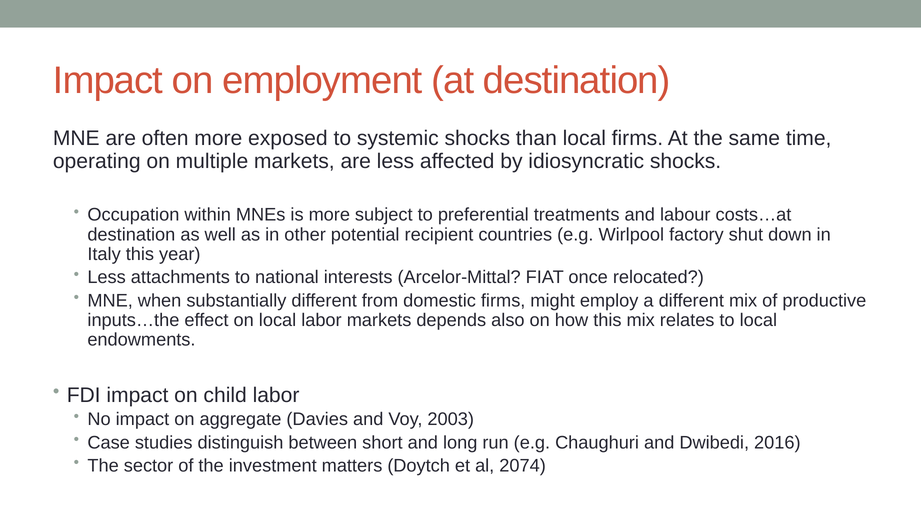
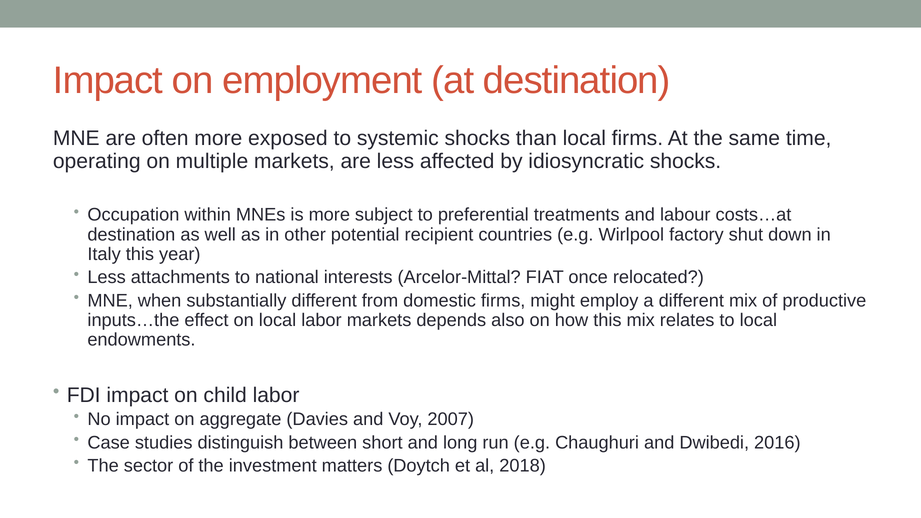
2003: 2003 -> 2007 (451, 419)
2074: 2074 -> 2018 (523, 466)
